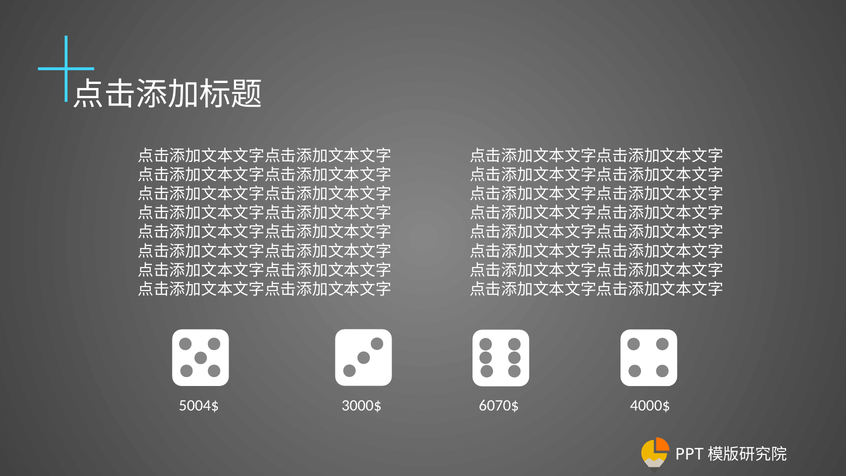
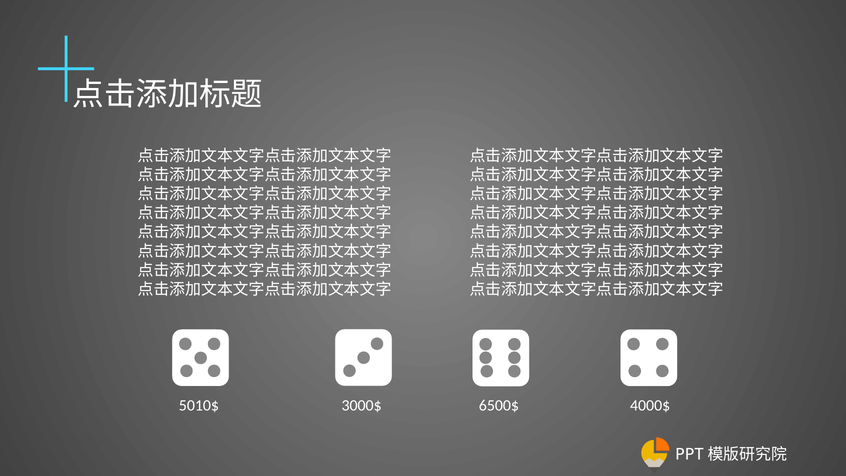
5004$: 5004$ -> 5010$ (199, 405)
6070$: 6070$ -> 6500$ (499, 405)
